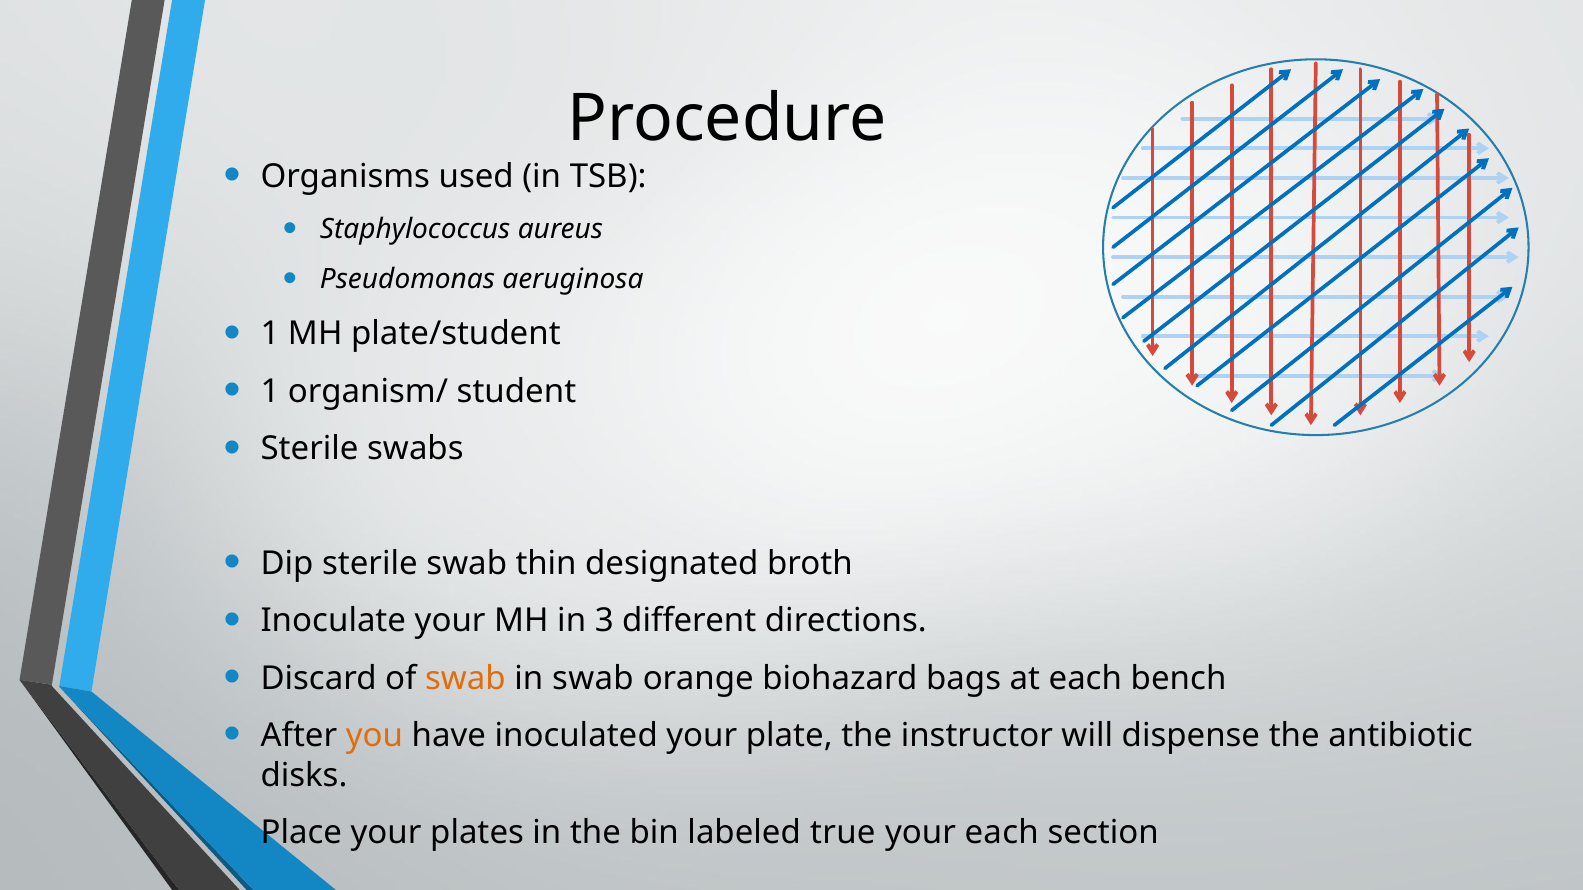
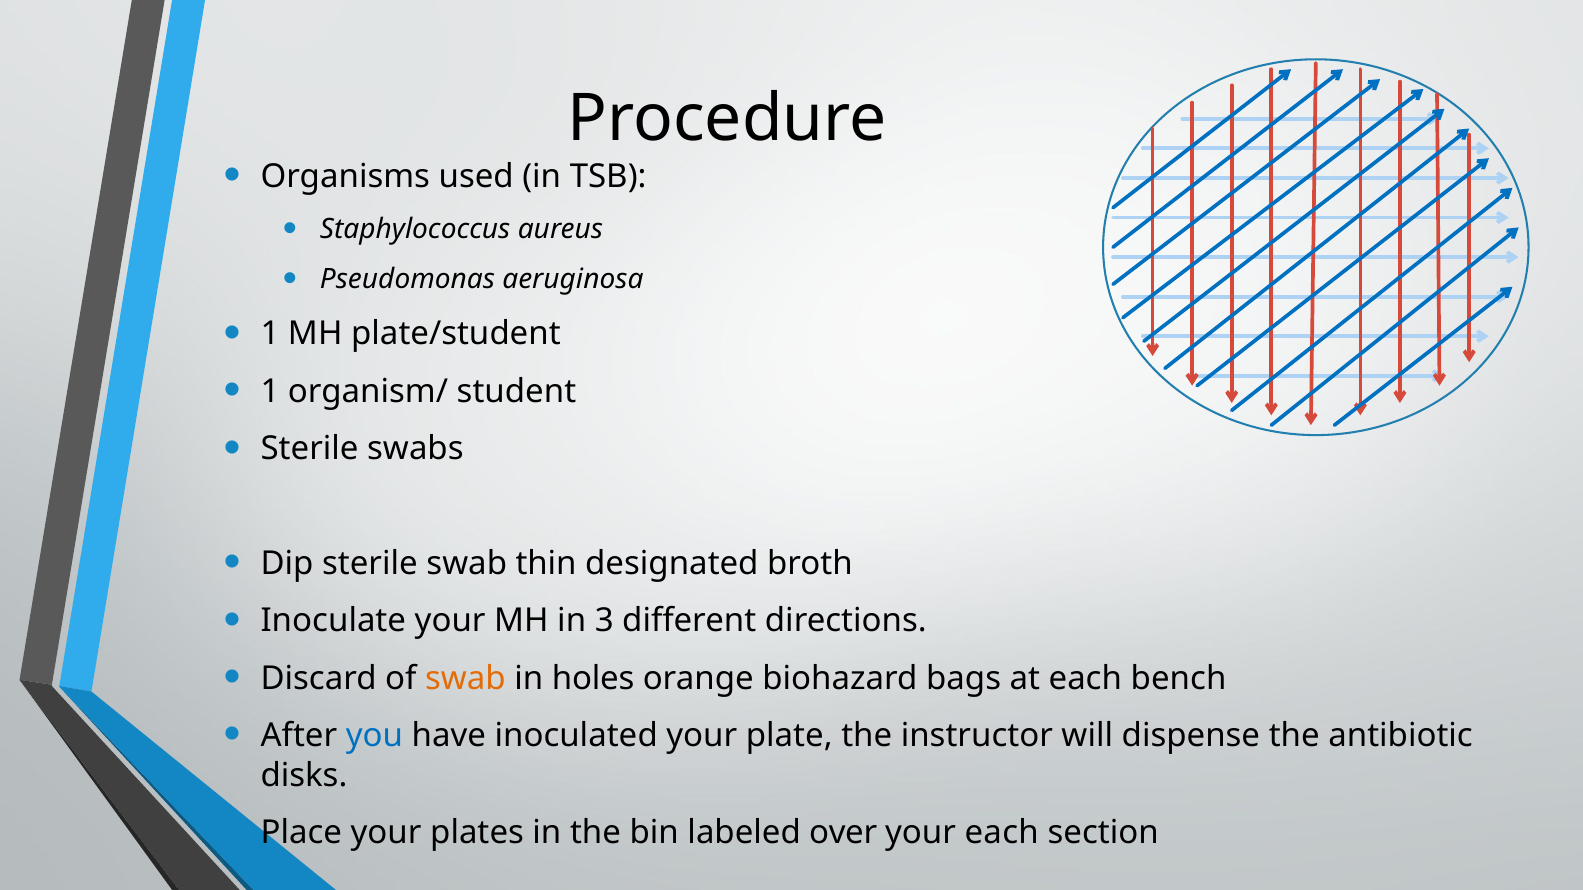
in swab: swab -> holes (593, 679)
you colour: orange -> blue (374, 736)
true: true -> over (843, 833)
